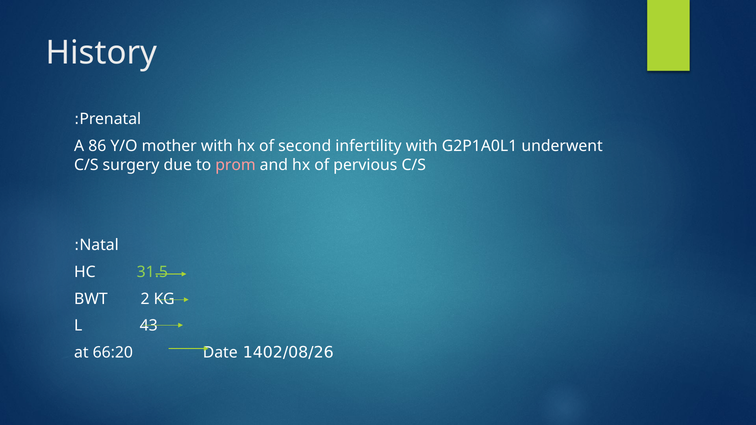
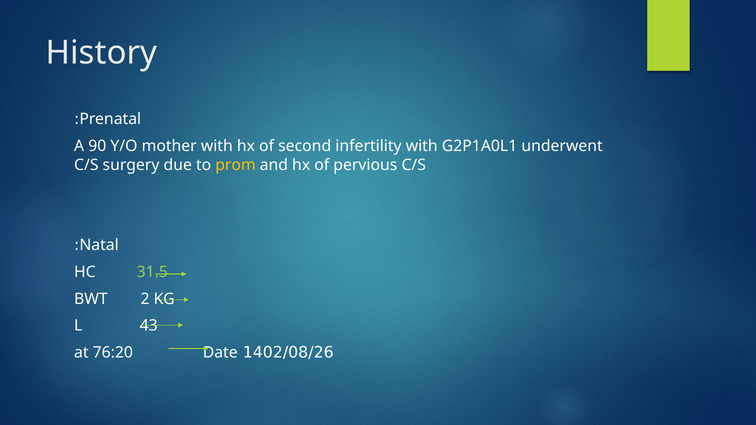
86: 86 -> 90 (97, 146)
prom colour: pink -> yellow (235, 165)
66:20: 66:20 -> 76:20 (113, 353)
